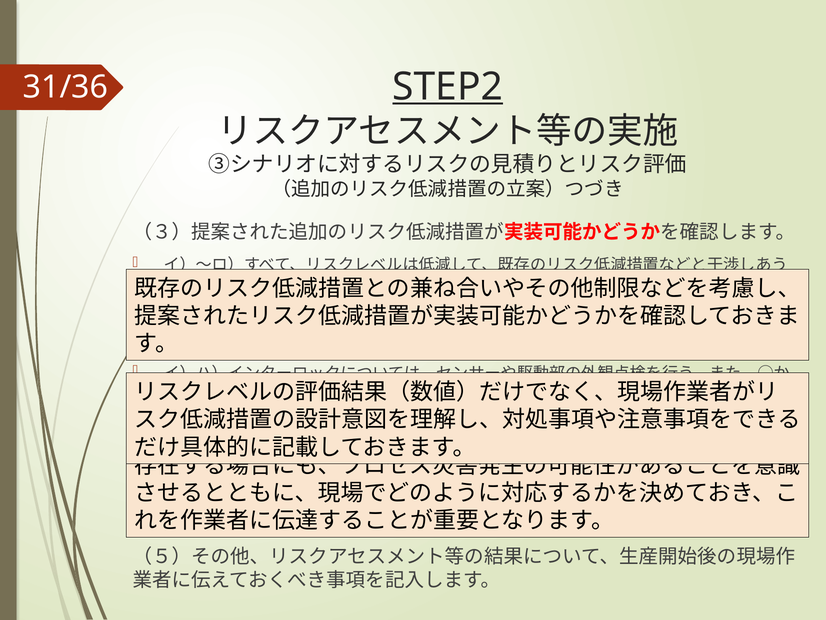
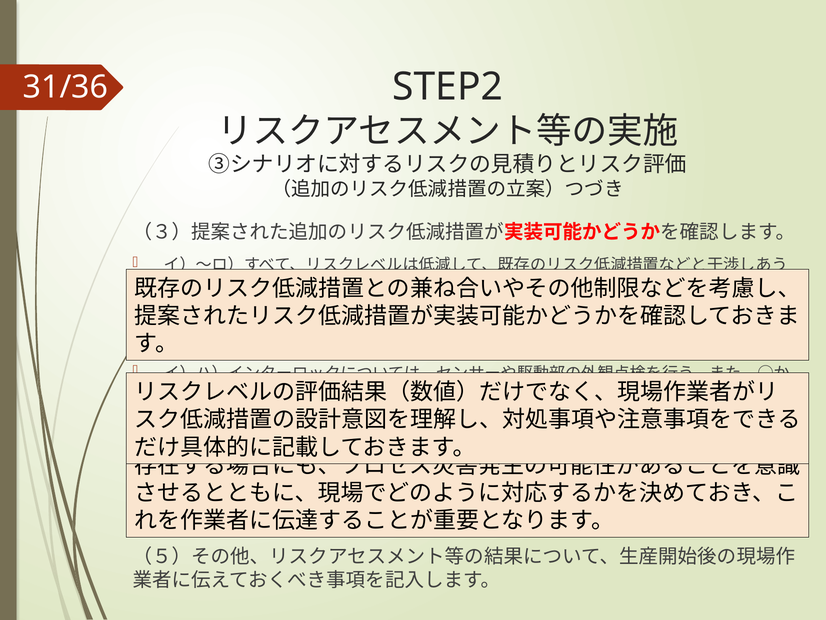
STEP2 underline: present -> none (448, 87)
